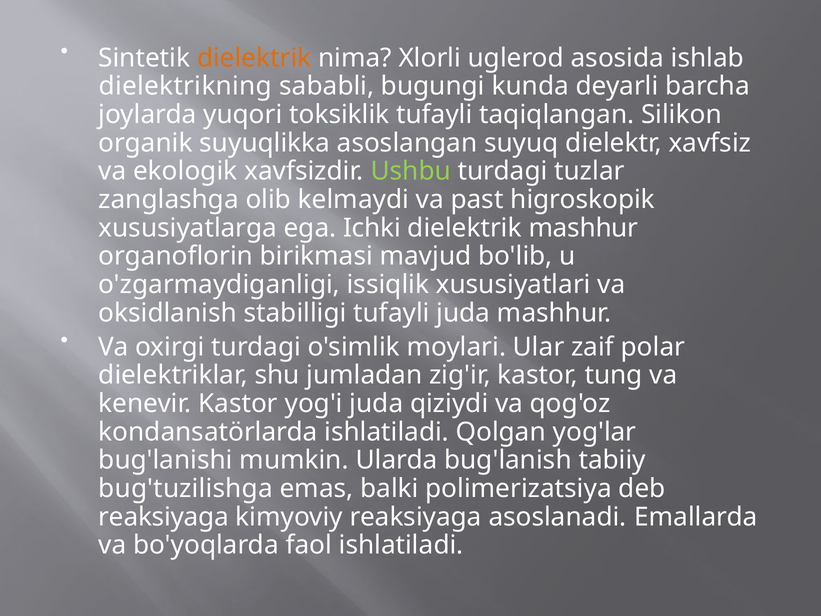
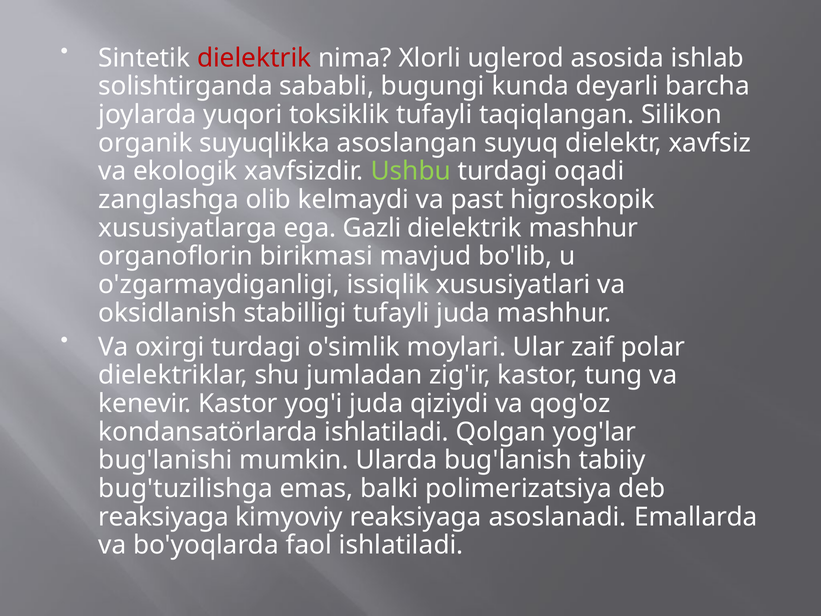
dielektrik colour: orange -> red (254, 58)
dielektrikning: dielektrikning -> solishtirganda (186, 86)
tuzlar: tuzlar -> oqadi (589, 171)
Ichki: Ichki -> Gazli (372, 228)
